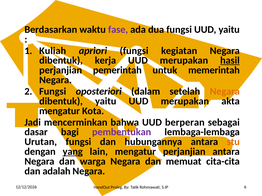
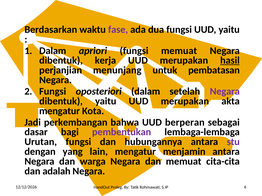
Kuliah: Kuliah -> Dalam (53, 51)
fungsi kegiatan: kegiatan -> memuat (179, 51)
pemerintah: pemerintah -> menunjang (117, 70)
memerintah: memerintah -> pembatasan (214, 70)
Negara colour: orange -> purple (225, 92)
mencerminkan: mencerminkan -> perkembangan (76, 123)
stu colour: orange -> purple (233, 142)
yang underline: present -> none (73, 152)
mengatur perjanjian: perjanjian -> menjamin (184, 152)
